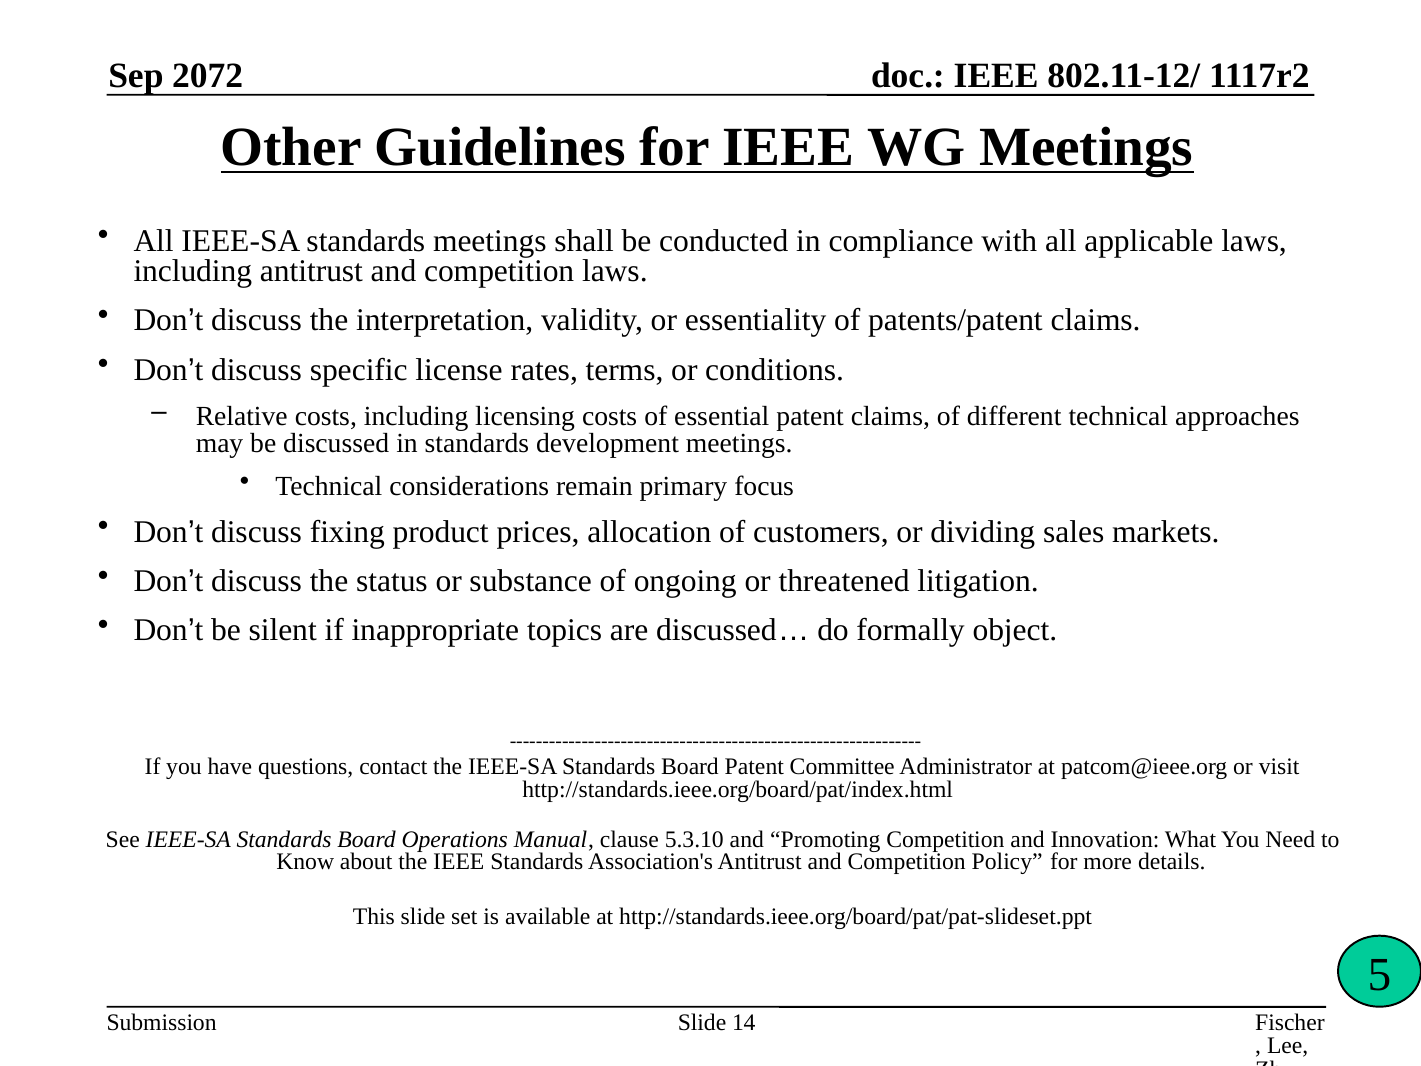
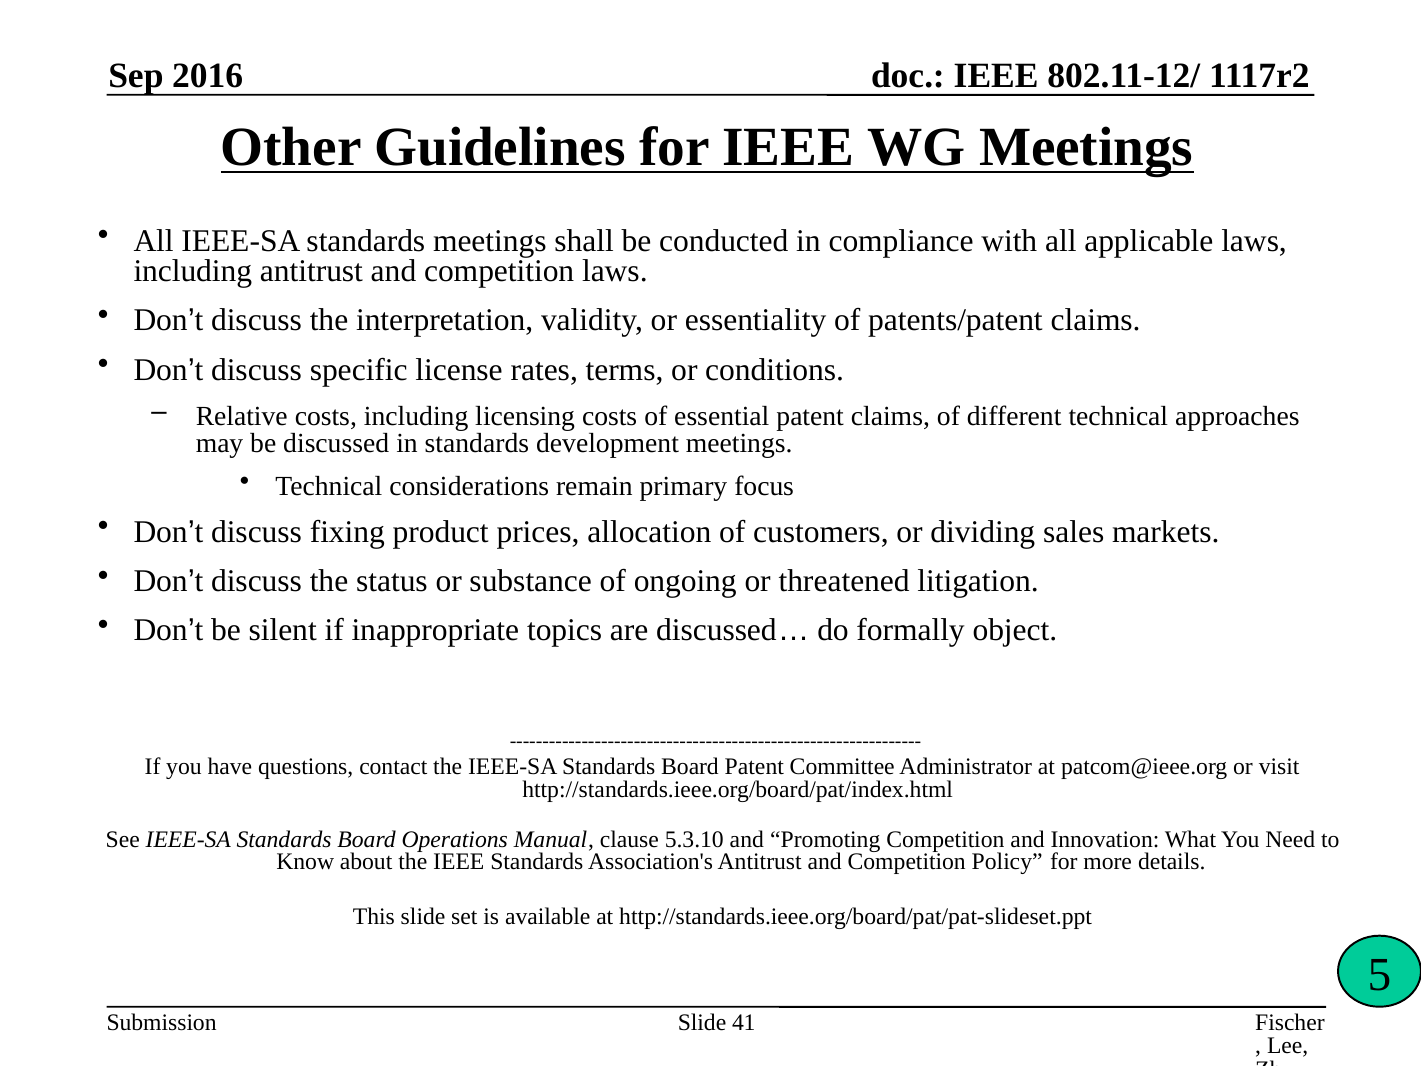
2072: 2072 -> 2016 (208, 76)
14: 14 -> 41 (744, 1022)
